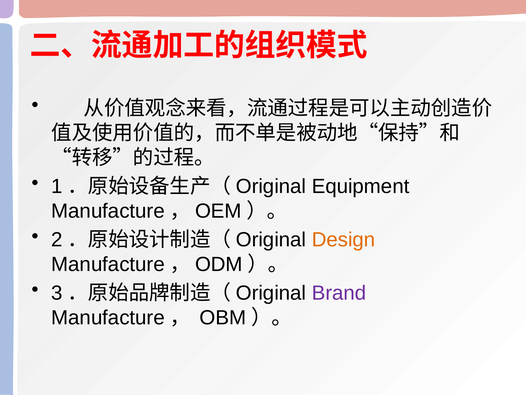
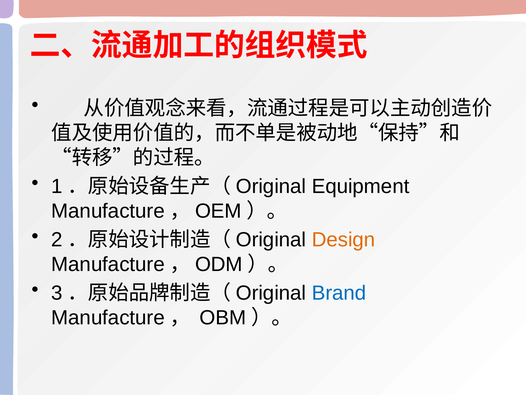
Brand colour: purple -> blue (339, 293)
